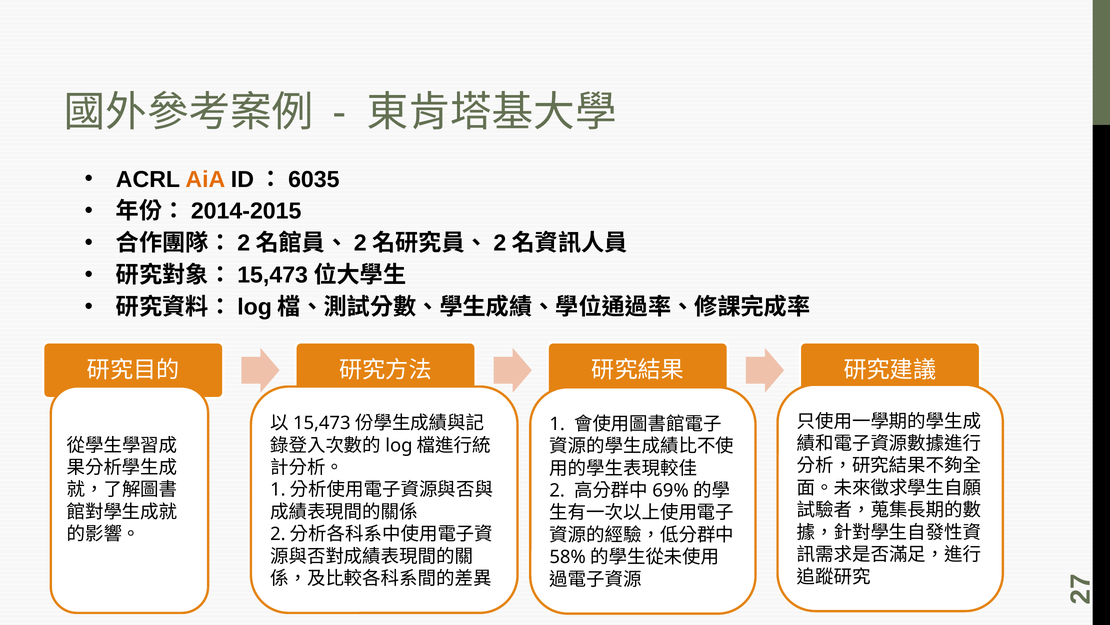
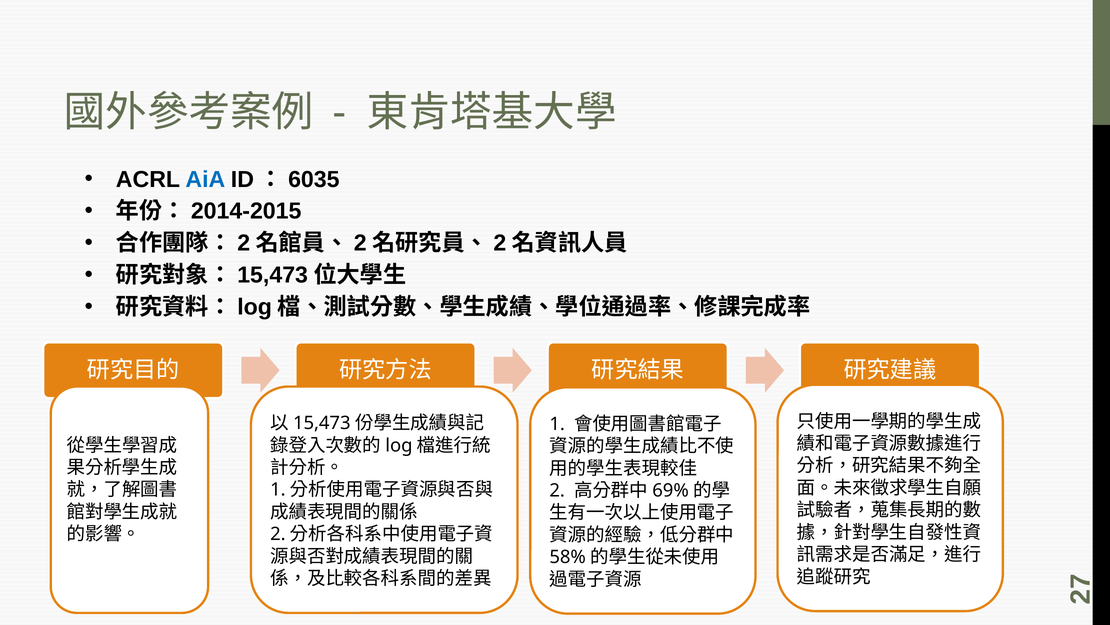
AiA colour: orange -> blue (205, 179)
